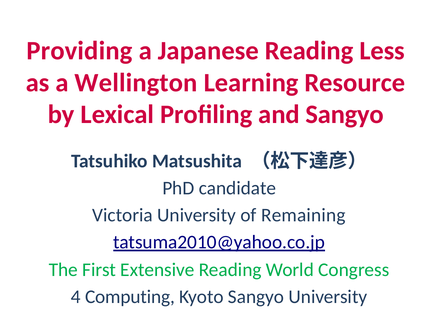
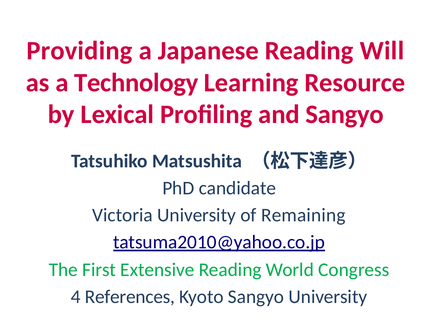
Less: Less -> Will (382, 51)
Wellington: Wellington -> Technology (136, 83)
Computing: Computing -> References (130, 297)
